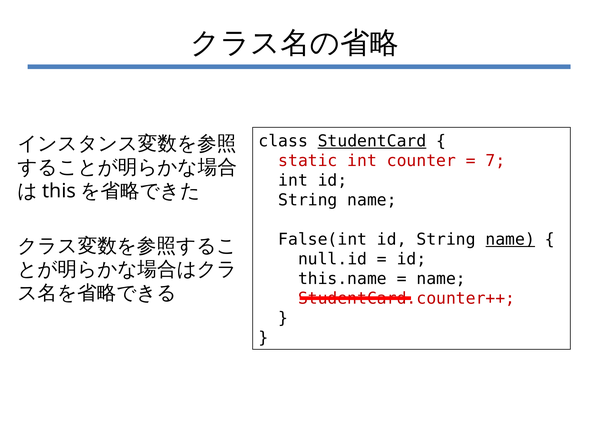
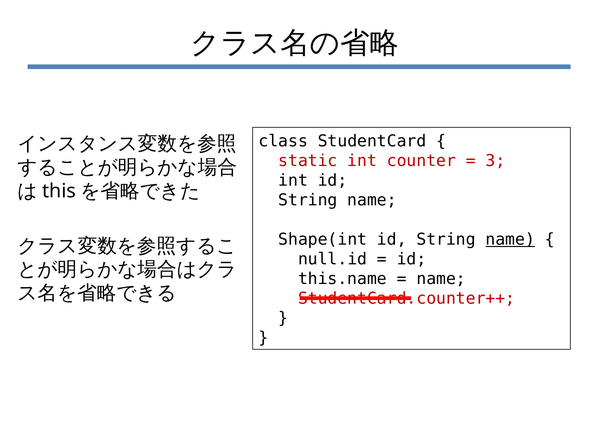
StudentCard underline: present -> none (372, 141)
7: 7 -> 3 (495, 161)
False(int: False(int -> Shape(int (323, 239)
